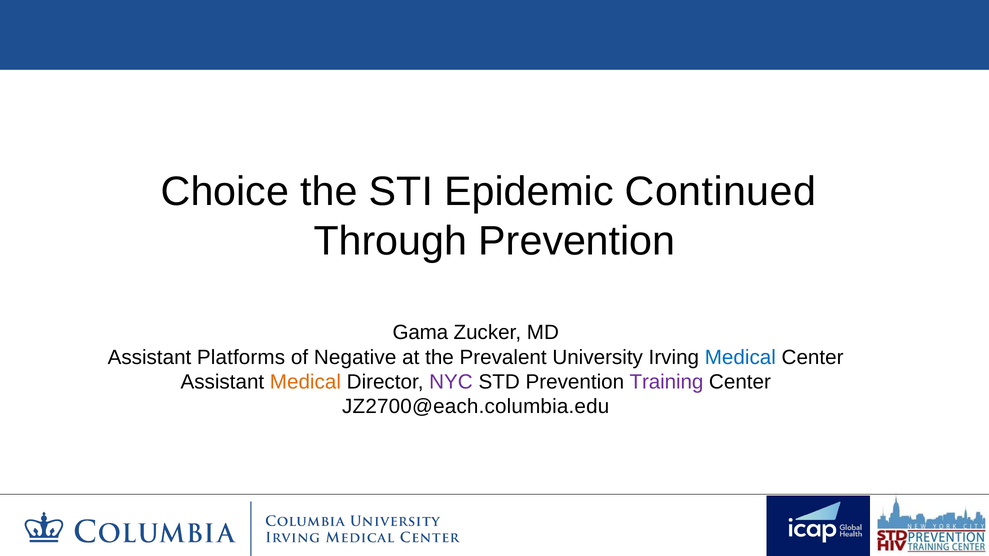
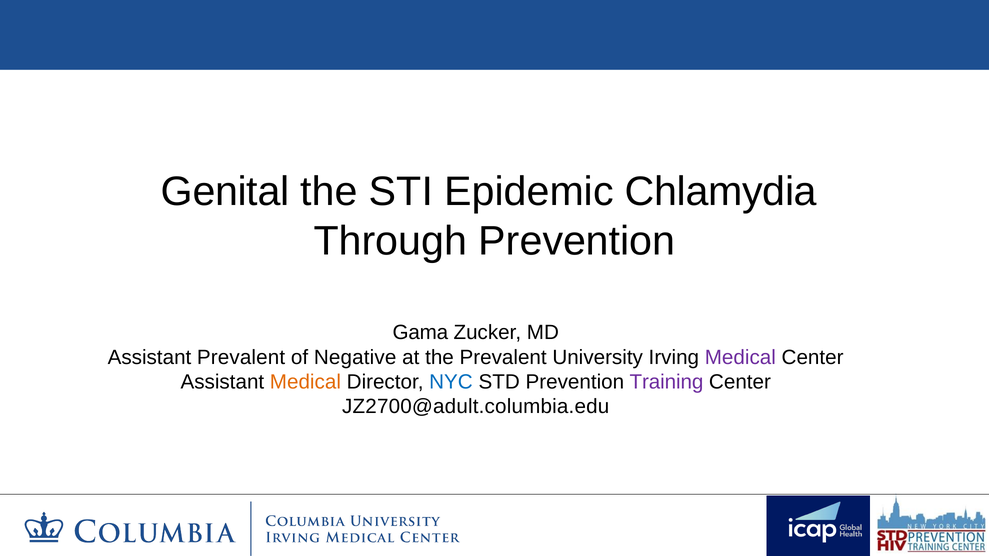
Choice: Choice -> Genital (225, 192)
Continued: Continued -> Chlamydia (721, 192)
Assistant Platforms: Platforms -> Prevalent (241, 357)
Medical colour: blue -> purple (740, 357)
NYC colour: purple -> blue (451, 382)
JZ2700@each.columbia.edu: JZ2700@each.columbia.edu -> JZ2700@adult.columbia.edu (476, 407)
